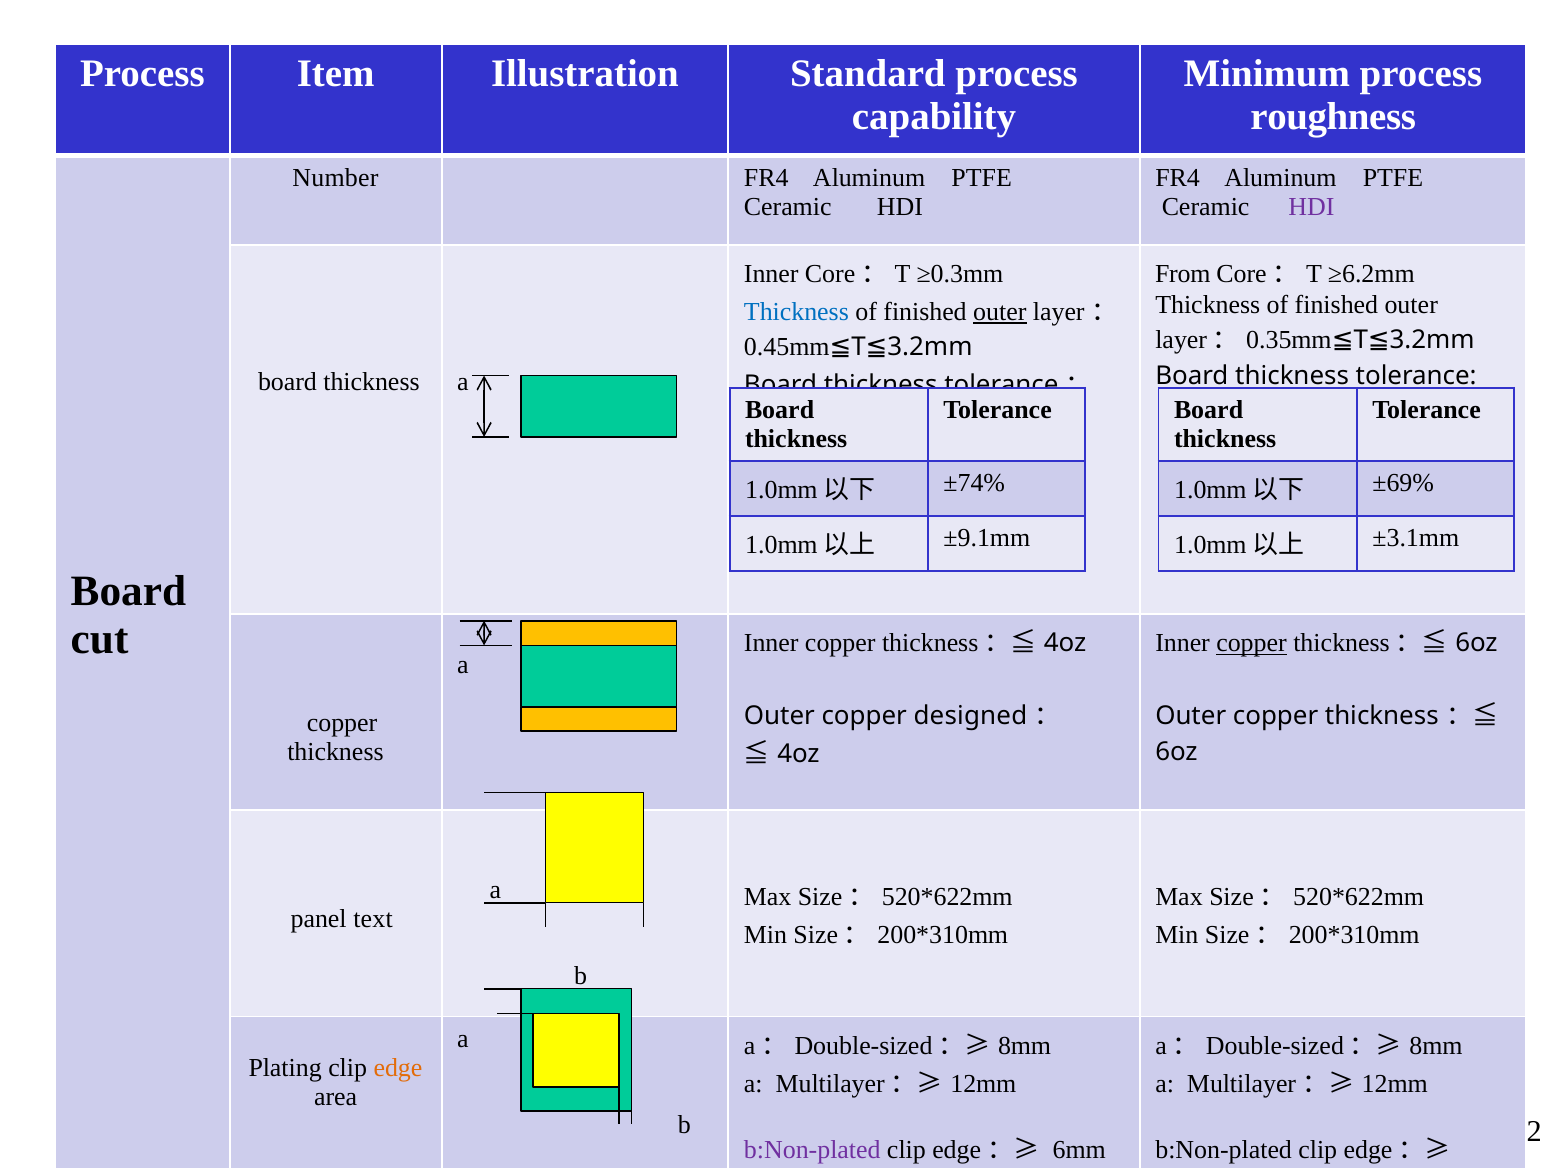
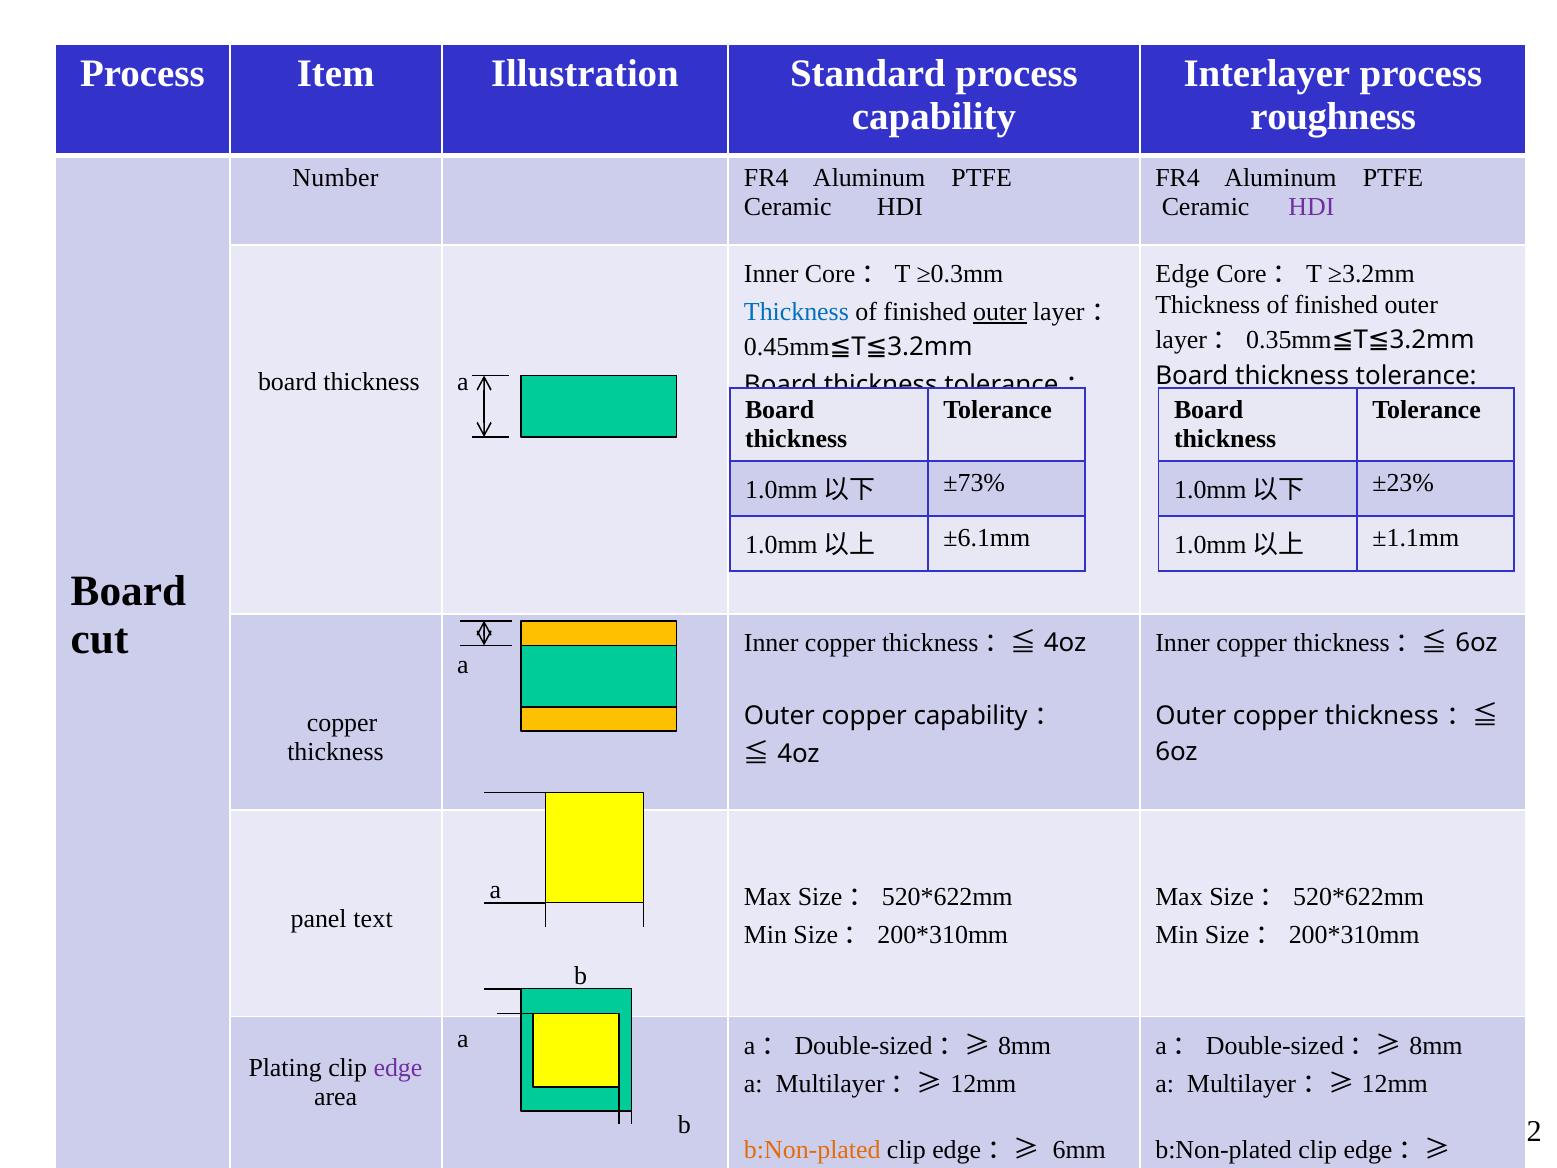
Minimum: Minimum -> Interlayer (1267, 74)
From: From -> Edge (1182, 274)
≥6.2mm: ≥6.2mm -> ≥3.2mm (1371, 274)
±74%: ±74% -> ±73% (974, 483)
±69%: ±69% -> ±23% (1403, 483)
±9.1mm: ±9.1mm -> ±6.1mm (987, 538)
±3.1mm: ±3.1mm -> ±1.1mm (1416, 538)
copper underline: present -> none (1252, 643)
copper designed: designed -> capability (971, 716)
edge colour: orange -> purple (398, 1067)
b:Non-plated colour: purple -> orange (812, 1150)
